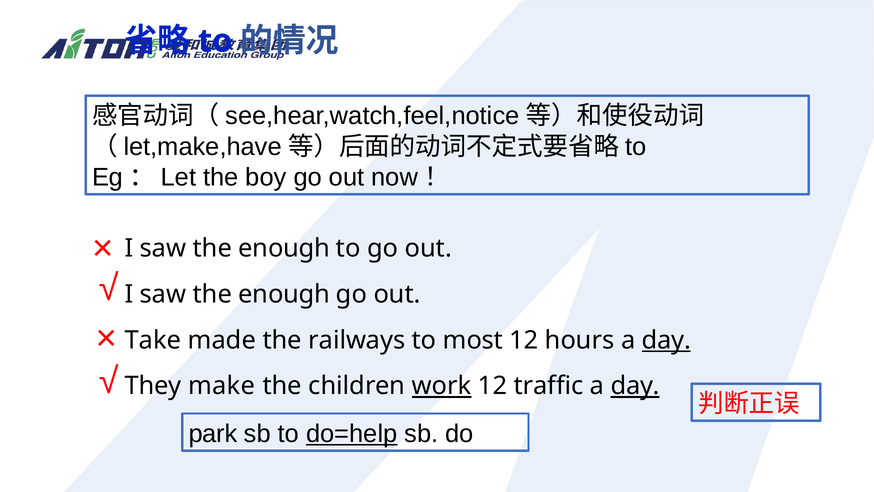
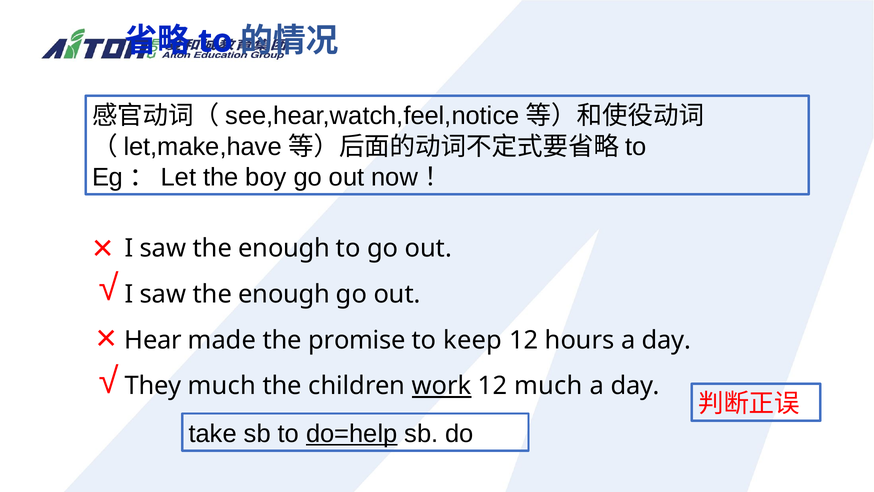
Take: Take -> Hear (153, 340)
railways: railways -> promise (357, 340)
most: most -> keep (473, 340)
day underline: present -> none (666, 340)
They make: make -> much (222, 386)
12 traffic: traffic -> much (548, 386)
day underline: present -> none (635, 386)
park: park -> take (213, 434)
